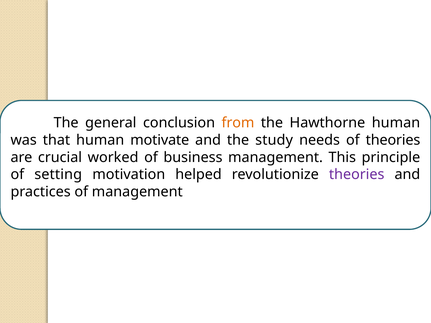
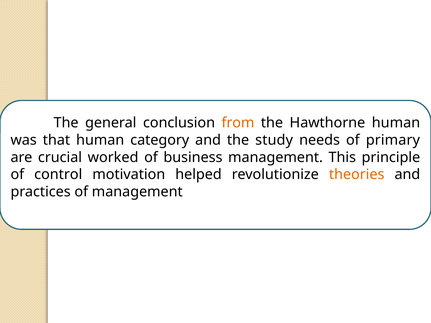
motivate: motivate -> category (160, 140)
of theories: theories -> primary (393, 140)
setting: setting -> control (58, 175)
theories colour: purple -> orange (357, 175)
